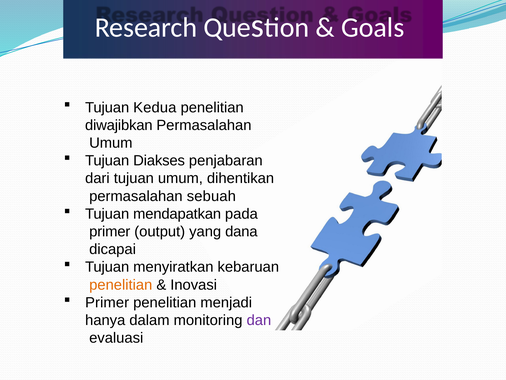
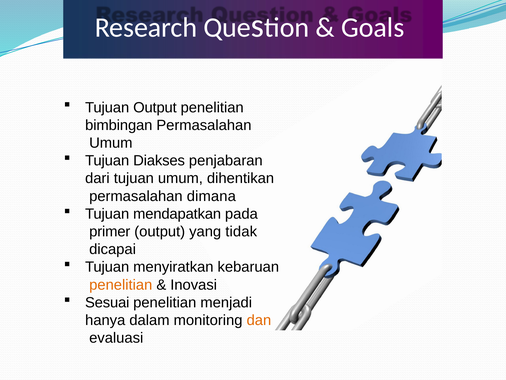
Tujuan Kedua: Kedua -> Output (155, 107)
diwajibkan: diwajibkan -> bimbingan (119, 125)
sebuah: sebuah -> dimana (211, 196)
dana: dana -> tidak (241, 231)
Primer: Primer -> Sesuai (107, 302)
dan colour: purple -> orange (259, 320)
